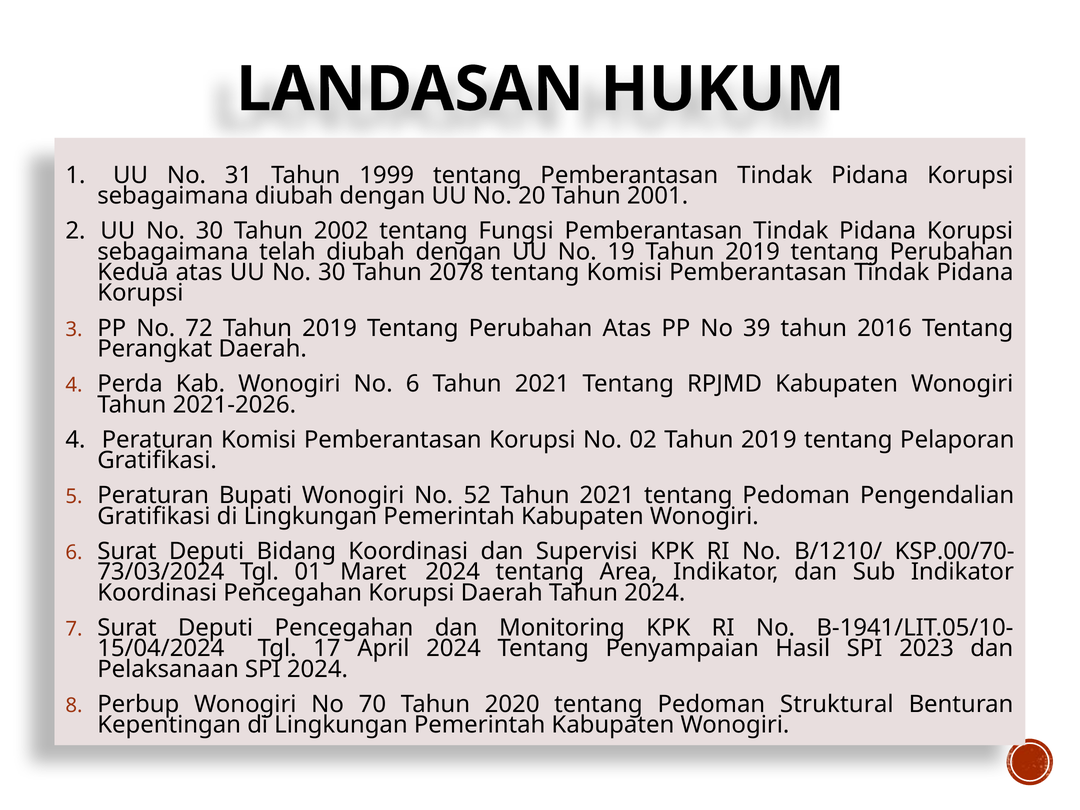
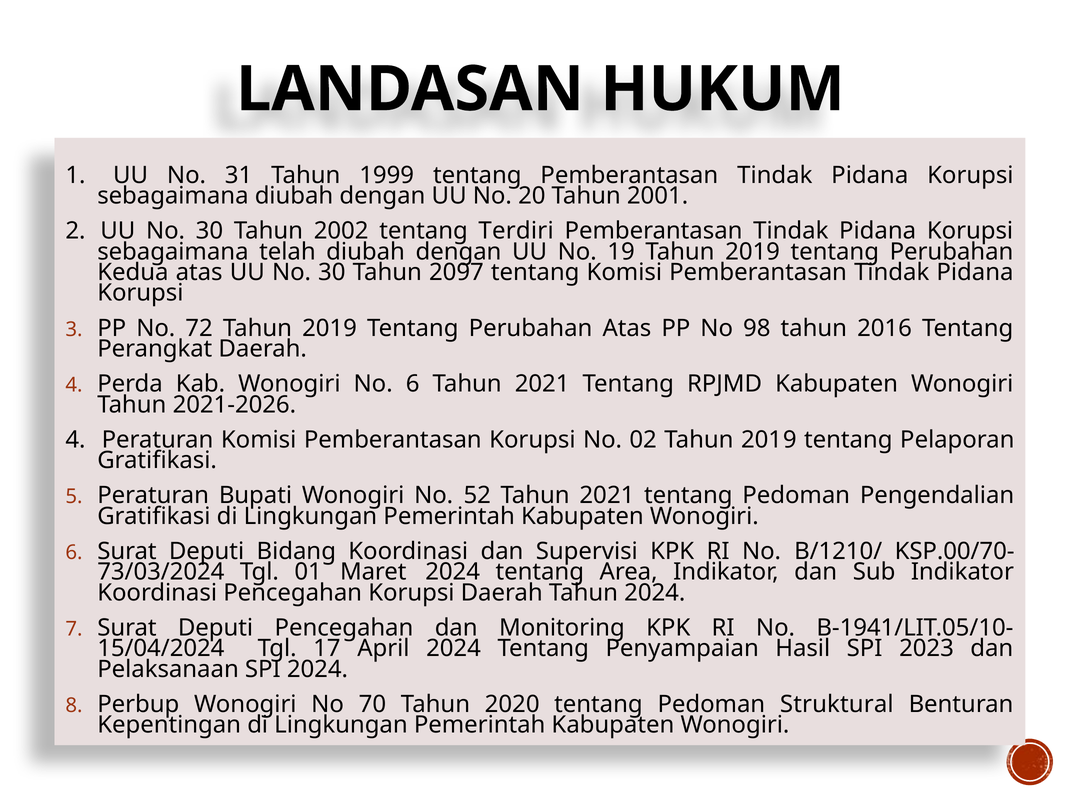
Fungsi: Fungsi -> Terdiri (516, 231)
2078: 2078 -> 2097 (456, 272)
39: 39 -> 98 (757, 328)
